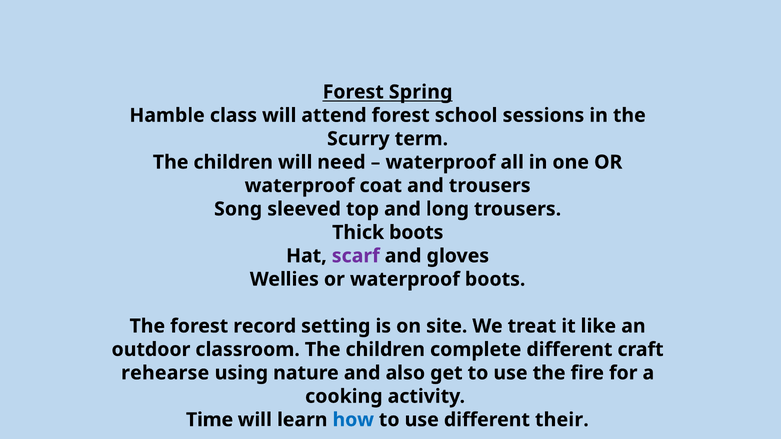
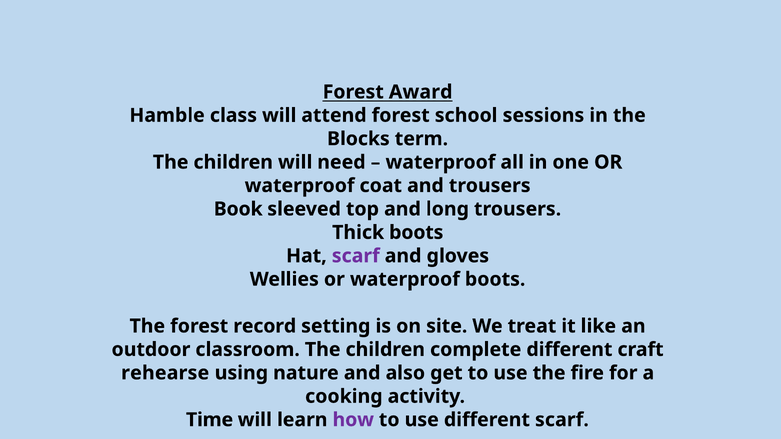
Spring: Spring -> Award (421, 92)
Scurry: Scurry -> Blocks (358, 139)
Song: Song -> Book (238, 209)
how colour: blue -> purple (353, 420)
different their: their -> scarf (562, 420)
